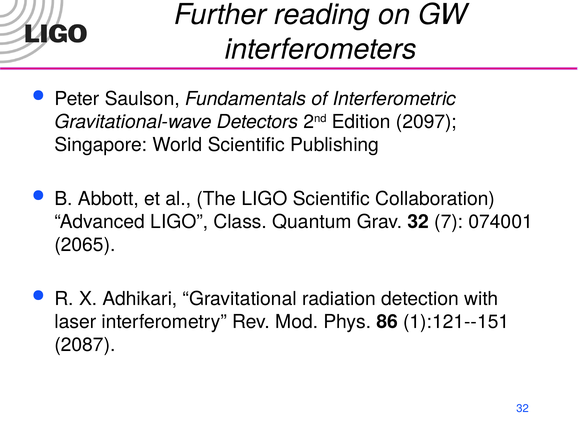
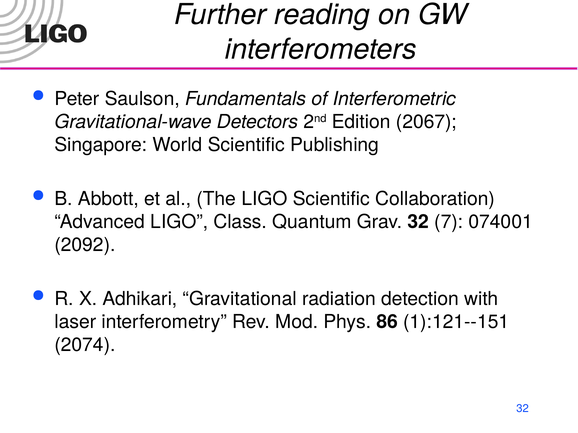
2097: 2097 -> 2067 (426, 122)
2065: 2065 -> 2092 (85, 245)
2087: 2087 -> 2074 (85, 345)
